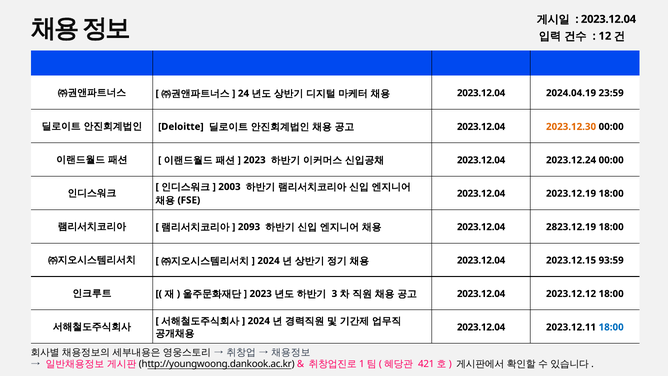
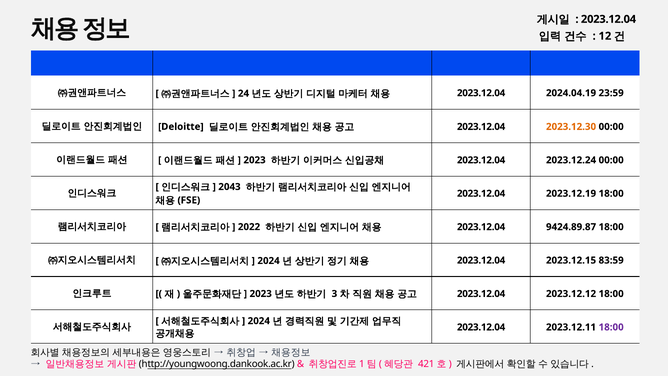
2003: 2003 -> 2043 (229, 187)
2093: 2093 -> 2022 (249, 227)
2823.12.19: 2823.12.19 -> 9424.89.87 (571, 227)
93:59: 93:59 -> 83:59 (611, 260)
18:00 colour: blue -> purple (611, 327)
